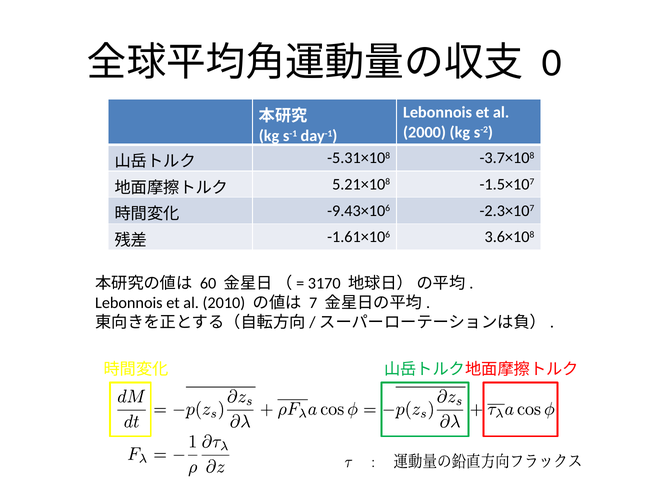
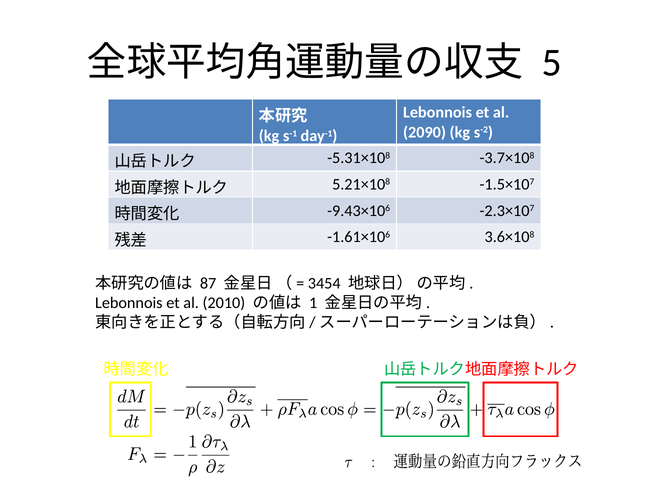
0: 0 -> 5 (552, 63)
2000: 2000 -> 2090 (425, 132)
60: 60 -> 87 (208, 283)
3170: 3170 -> 3454 (324, 283)
7: 7 -> 1 (313, 303)
